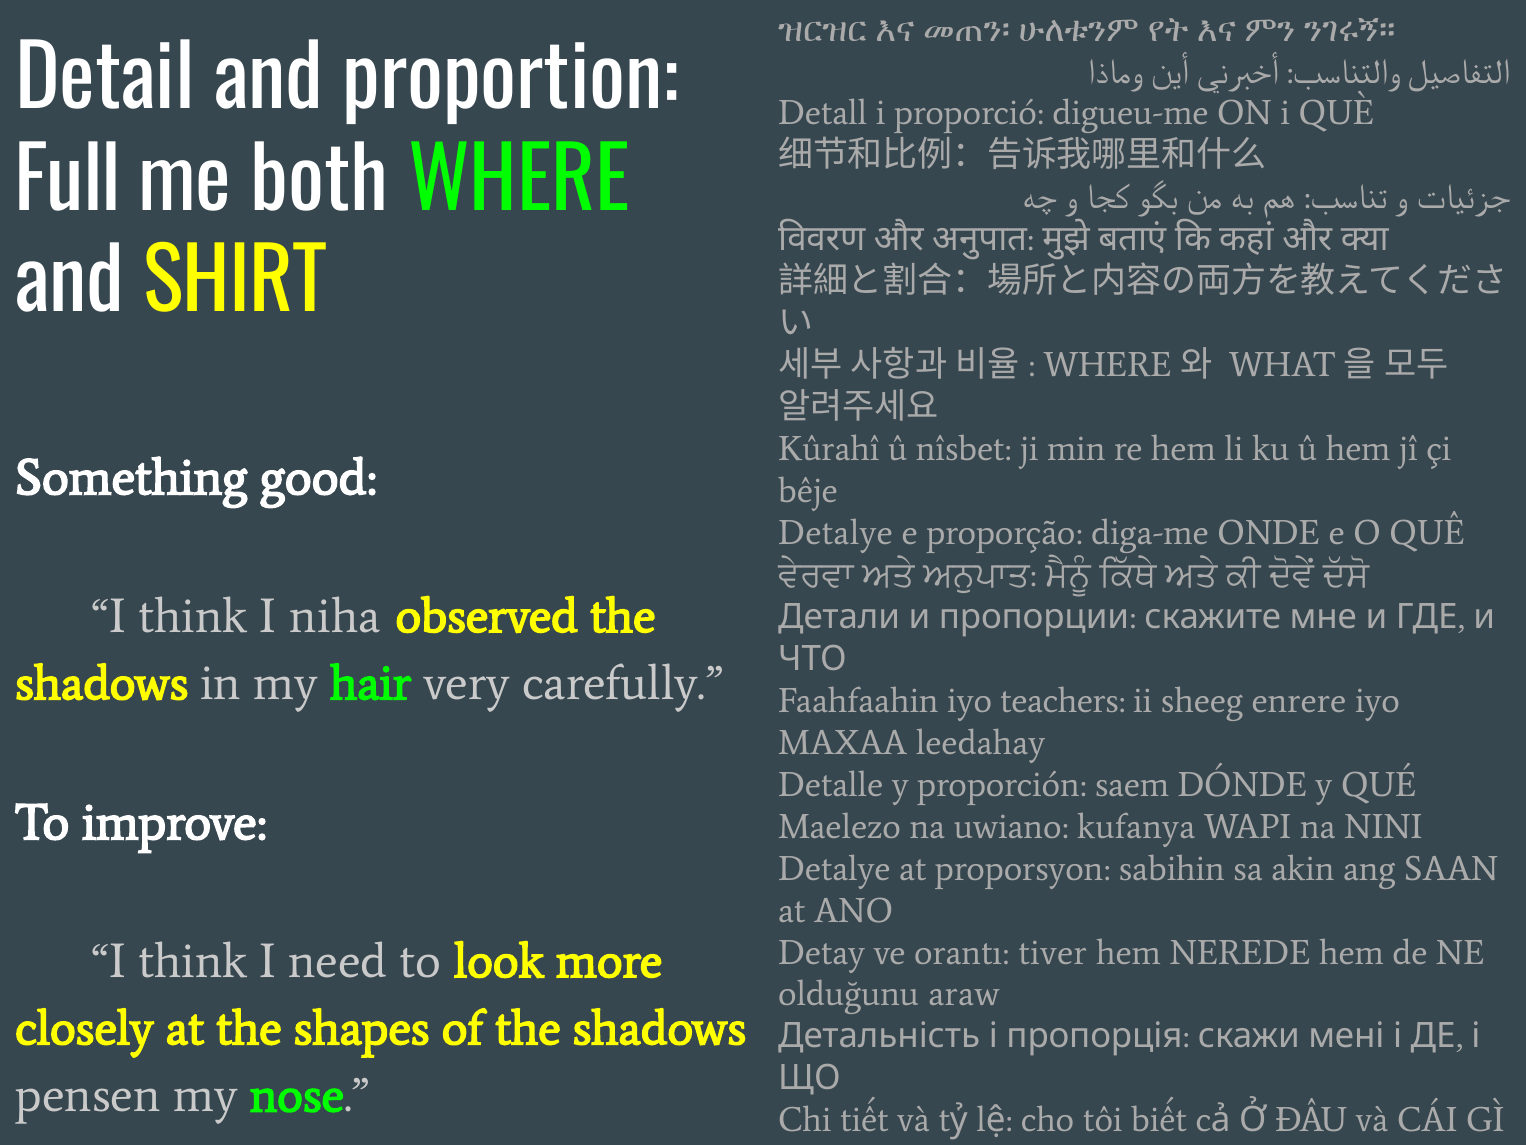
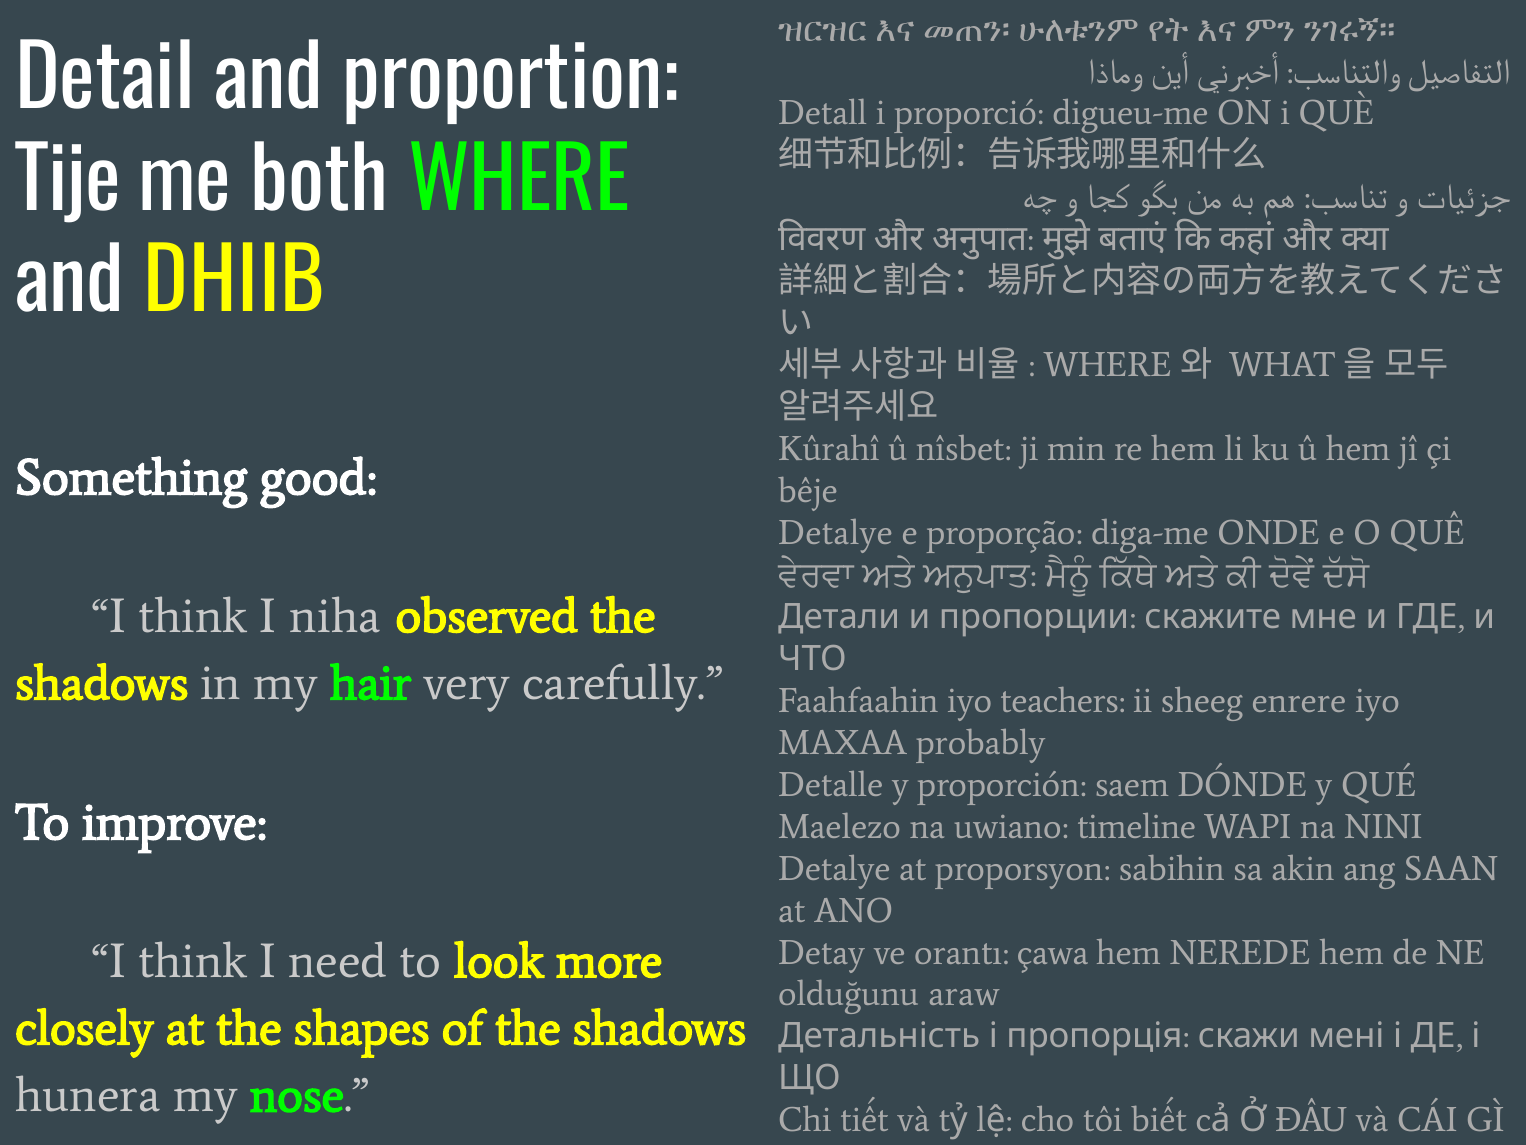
Full: Full -> Tije (68, 182)
SHIRT: SHIRT -> DHIIB (234, 284)
leedahay: leedahay -> probably (981, 742)
kufanya: kufanya -> timeline (1136, 826)
tiver: tiver -> çawa (1053, 952)
pensen: pensen -> hunera (88, 1095)
